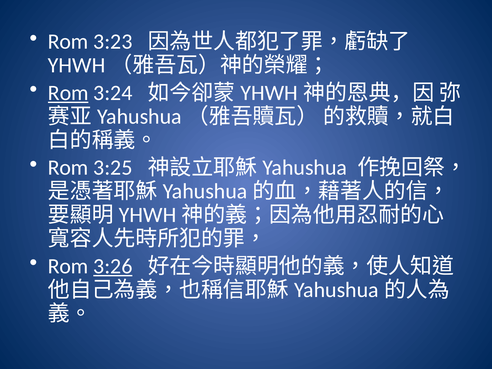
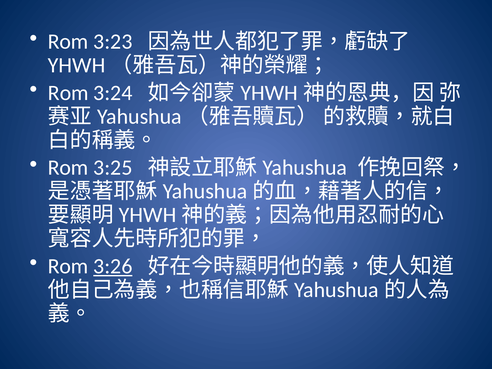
Rom underline: present -> none (68, 93)
